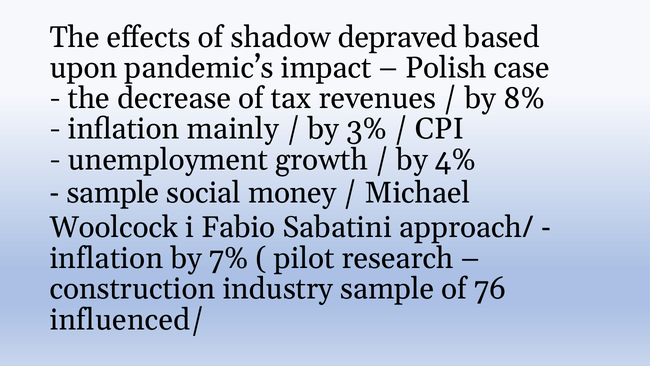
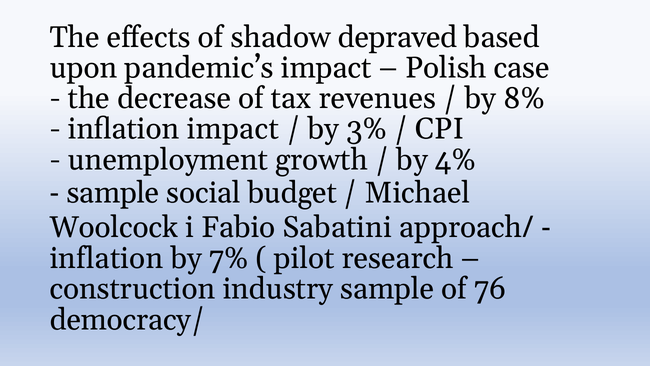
inflation mainly: mainly -> impact (233, 129)
money: money -> budget (292, 193)
influenced/: influenced/ -> democracy/ (127, 319)
